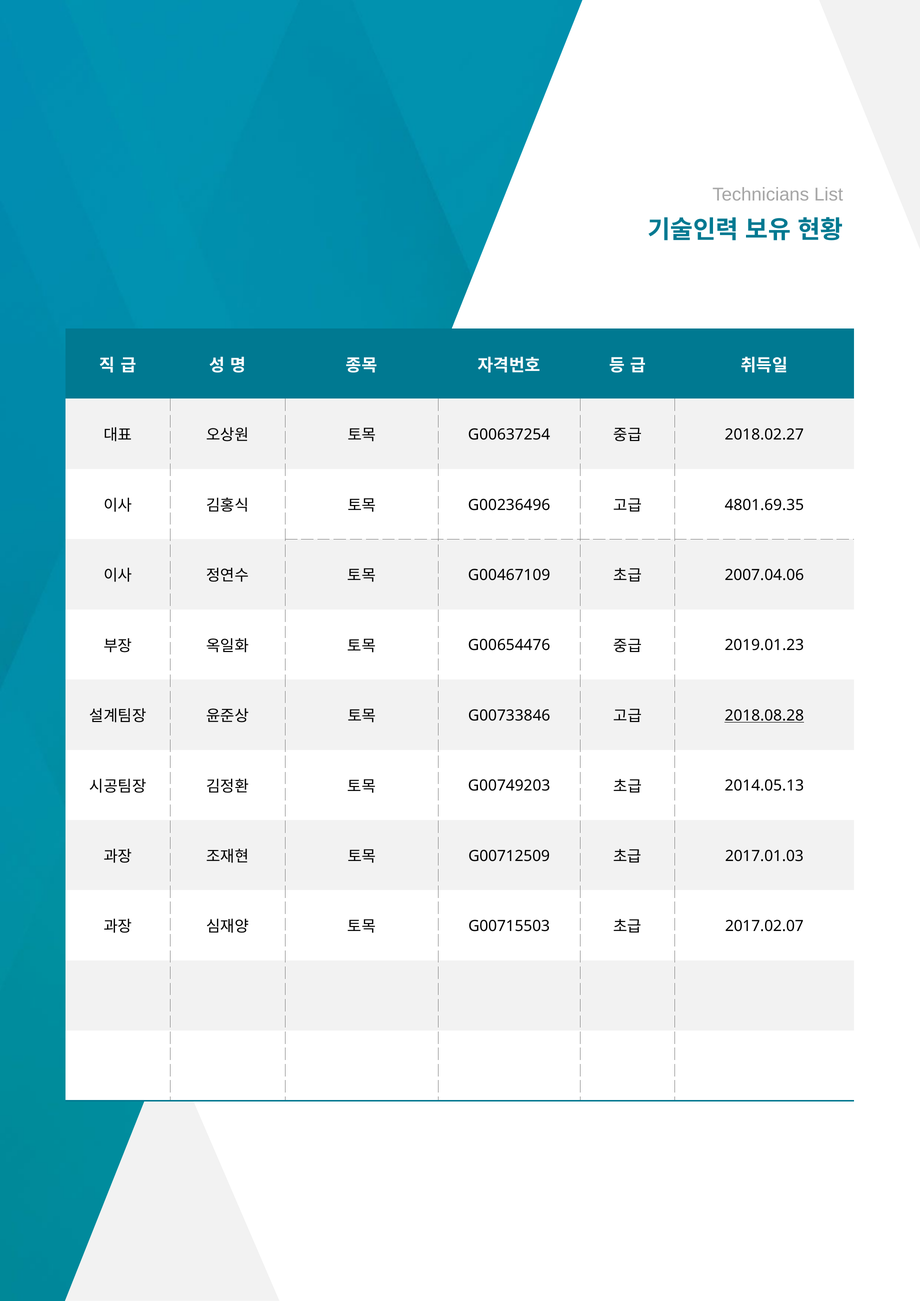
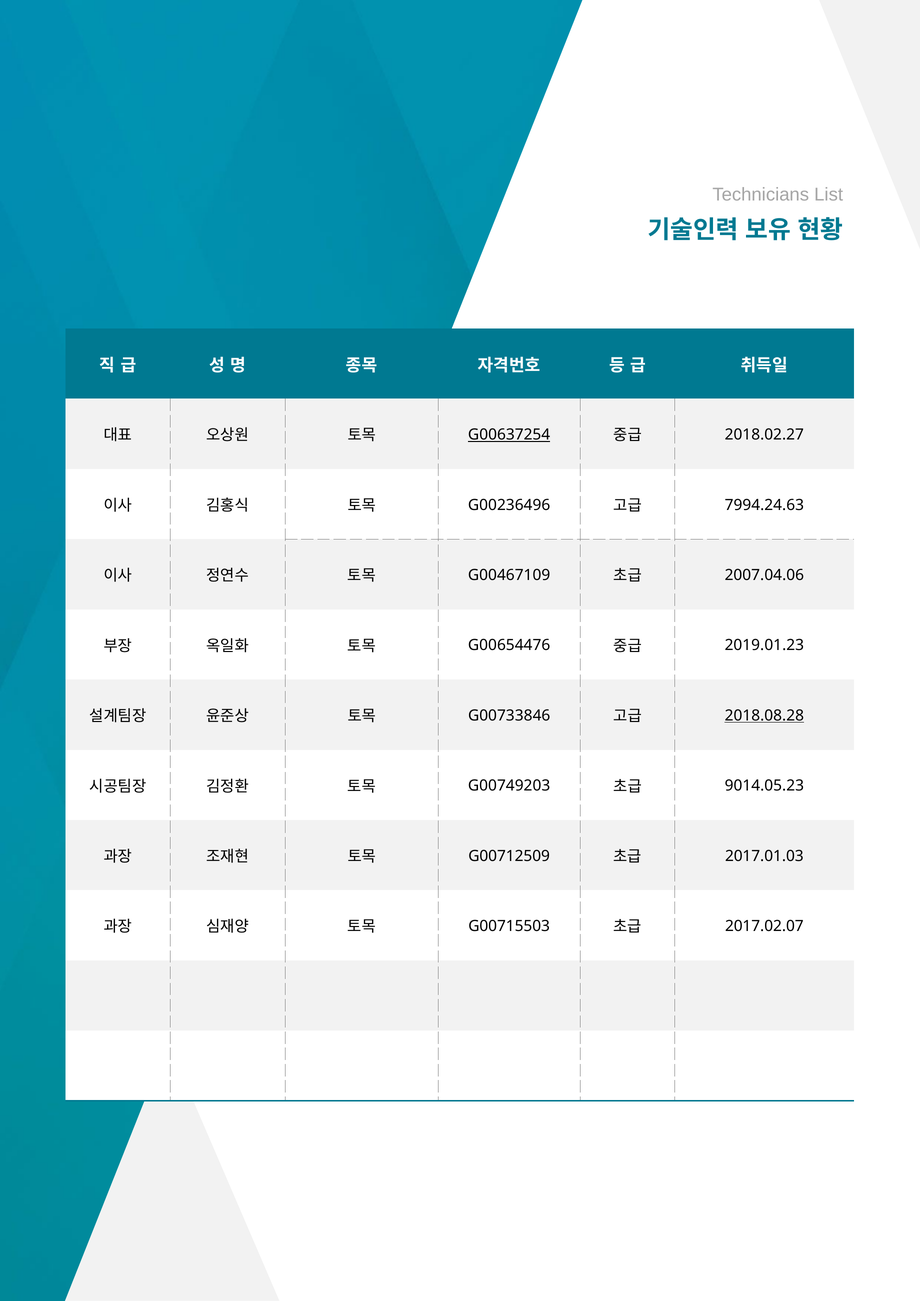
G00637254 underline: none -> present (509, 435)
4801.69.35: 4801.69.35 -> 7994.24.63 (764, 505)
2014.05.13: 2014.05.13 -> 9014.05.23 (764, 786)
